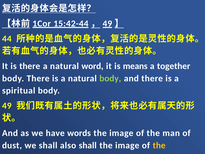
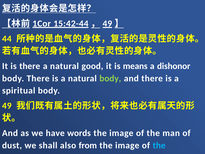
word: word -> good (92, 66)
together: together -> dishonor (174, 66)
also shall: shall -> from (88, 145)
the colour: yellow -> light blue (159, 145)
